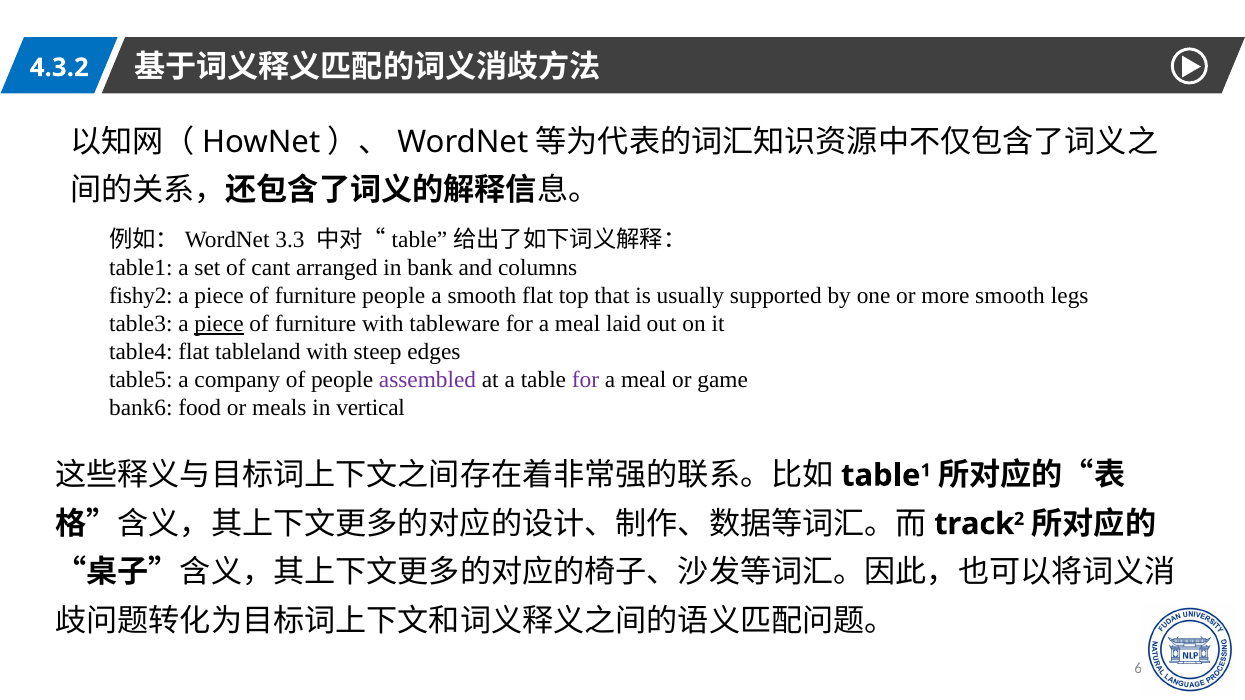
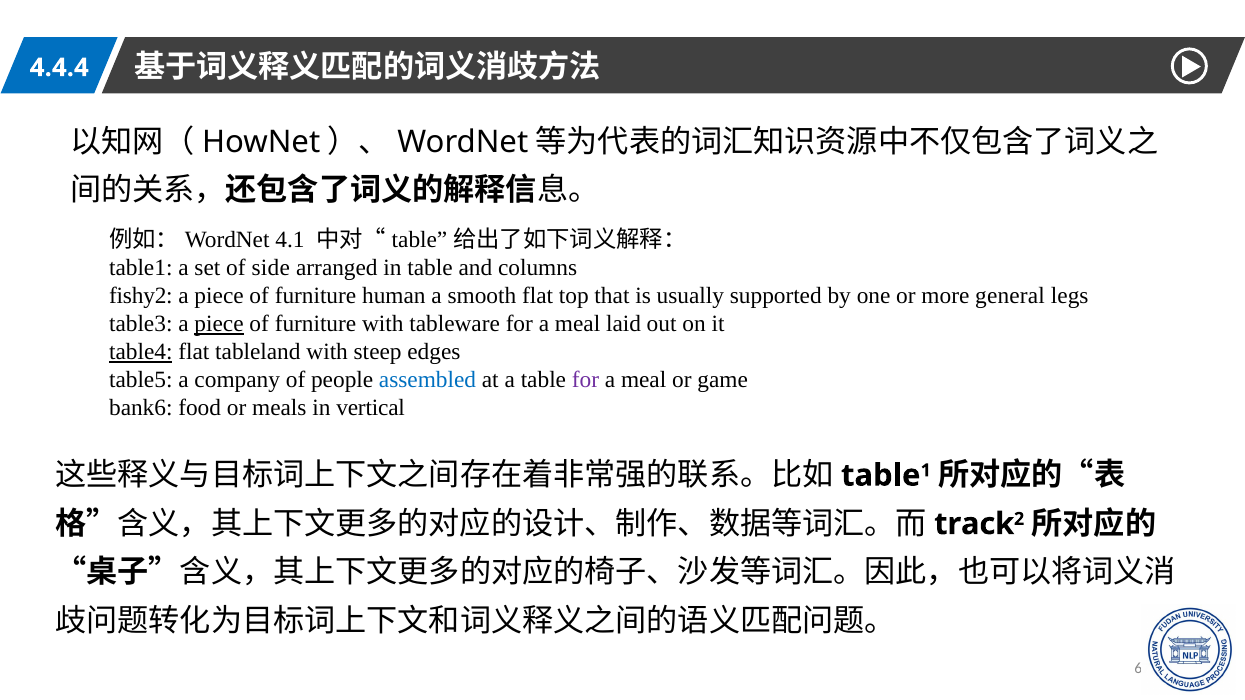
4.3.2: 4.3.2 -> 4.4.4 (59, 68)
3.3: 3.3 -> 4.1 (290, 240)
cant: cant -> side (271, 268)
in bank: bank -> table (430, 268)
furniture people: people -> human (394, 296)
more smooth: smooth -> general (1010, 296)
table4 underline: none -> present (141, 352)
assembled colour: purple -> blue (428, 380)
